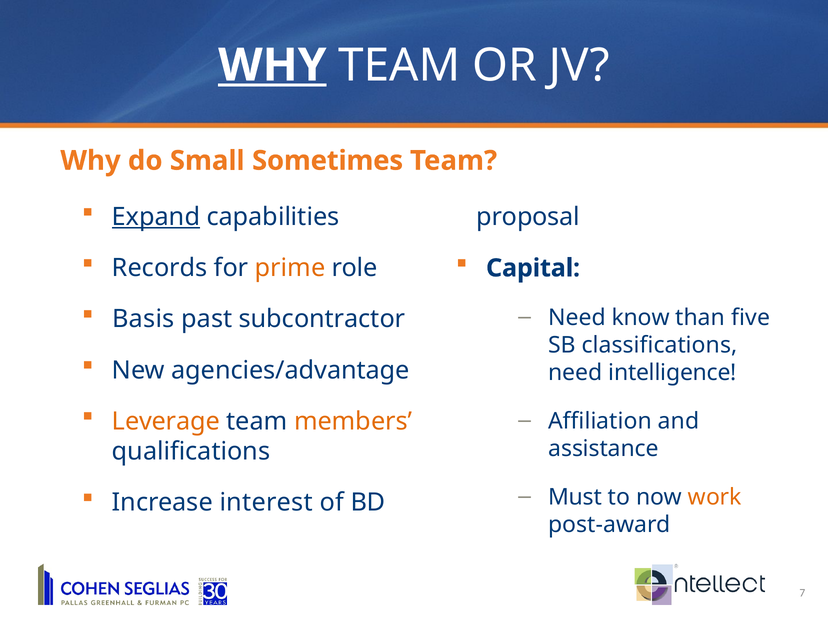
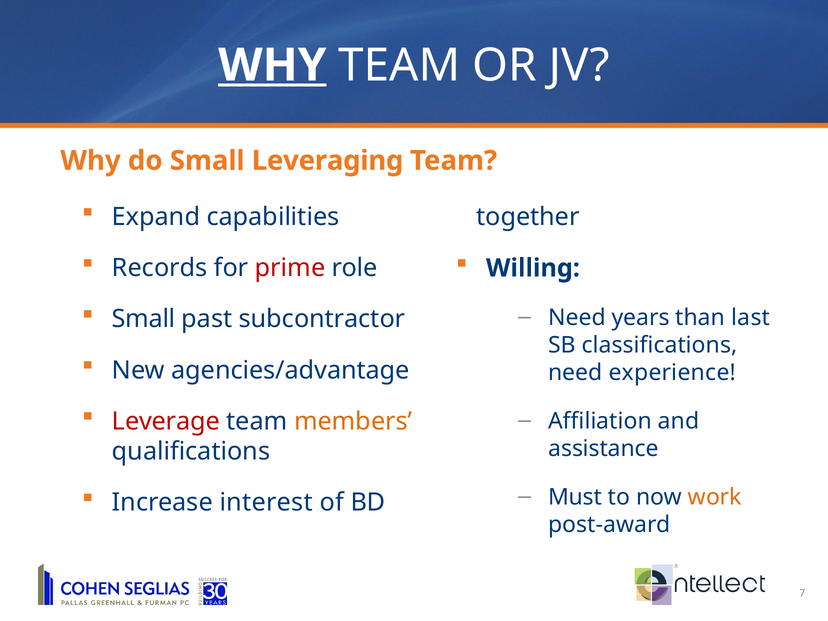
Sometimes: Sometimes -> Leveraging (328, 161)
Expand underline: present -> none (156, 217)
proposal: proposal -> together (528, 217)
prime colour: orange -> red (290, 268)
Capital: Capital -> Willing (533, 268)
know: know -> years (641, 318)
five: five -> last (751, 318)
Basis: Basis -> Small (144, 319)
intelligence: intelligence -> experience (672, 373)
Leverage colour: orange -> red (166, 421)
